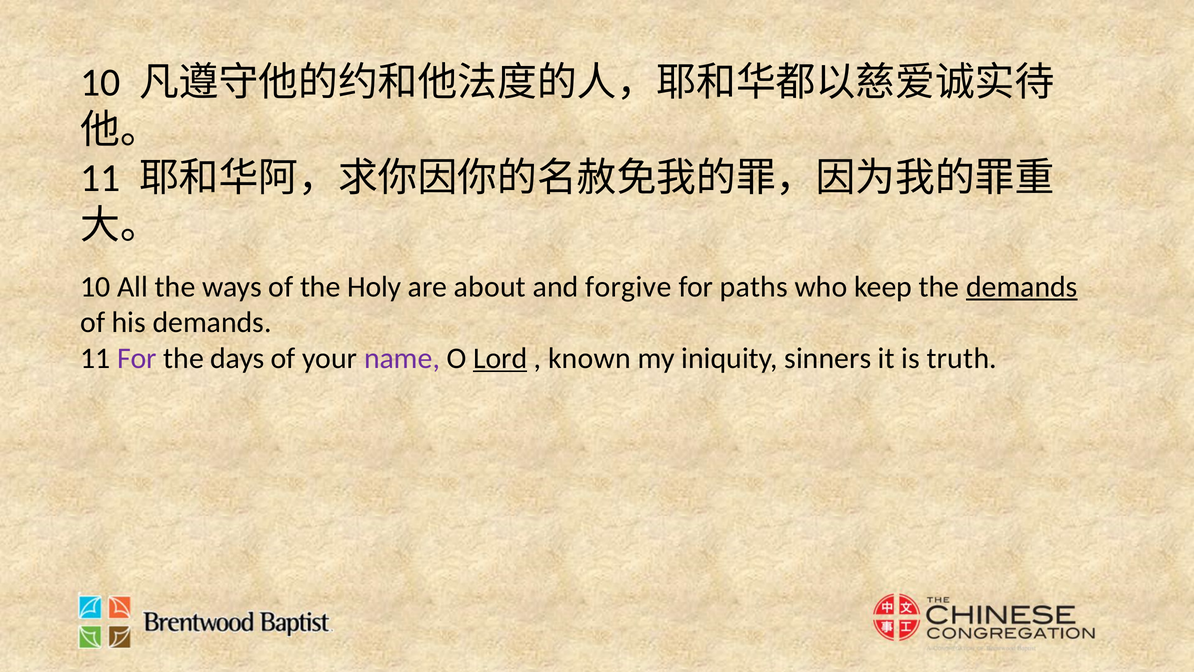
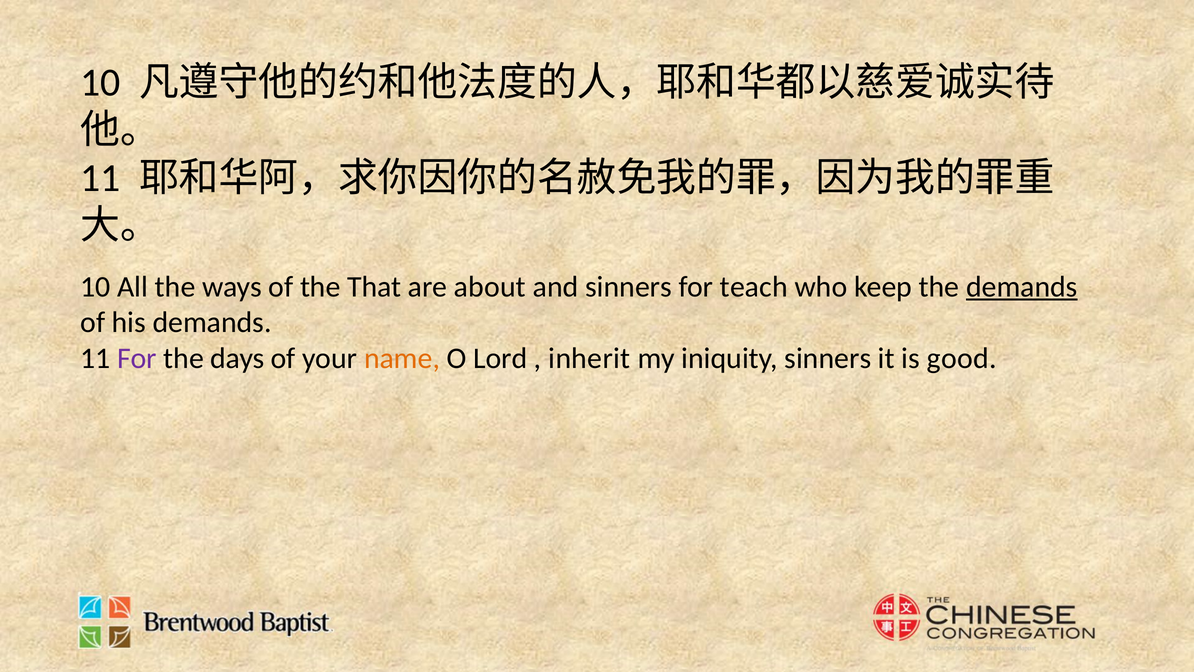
Holy: Holy -> That (374, 287)
and forgive: forgive -> sinners (629, 287)
paths: paths -> teach (754, 287)
name colour: purple -> orange (402, 358)
Lord underline: present -> none (500, 358)
known: known -> inherit (589, 358)
truth: truth -> good (962, 358)
